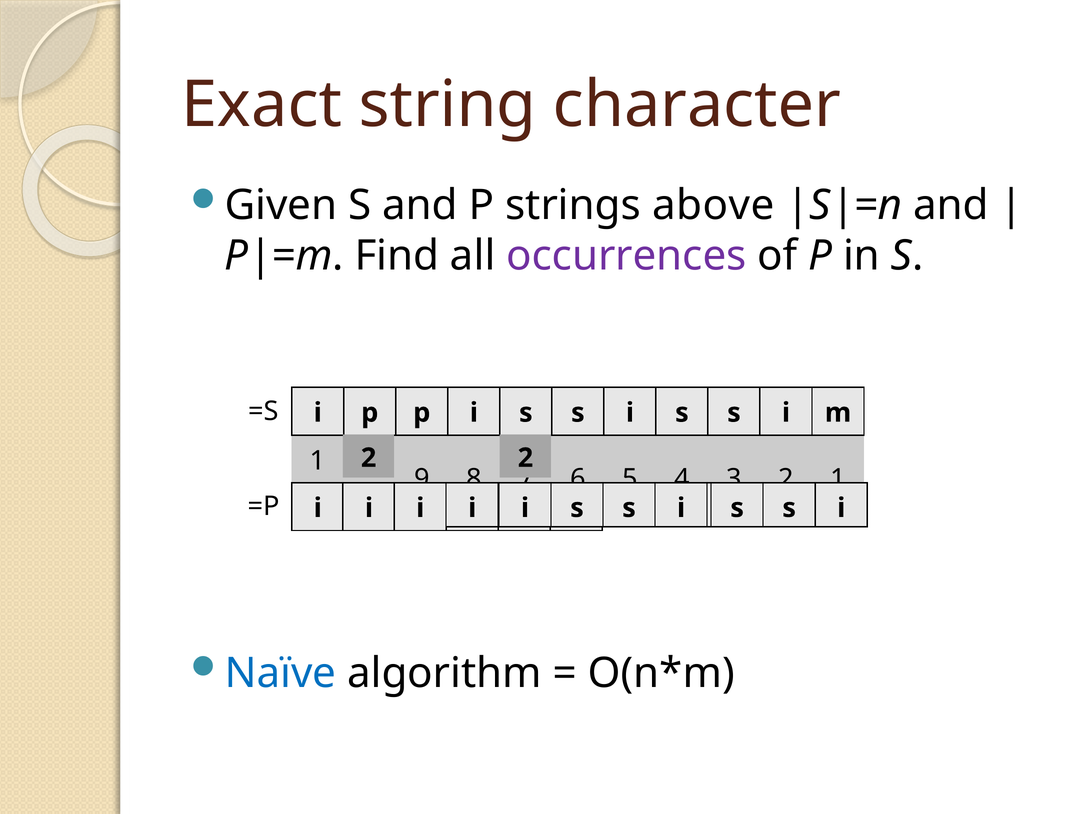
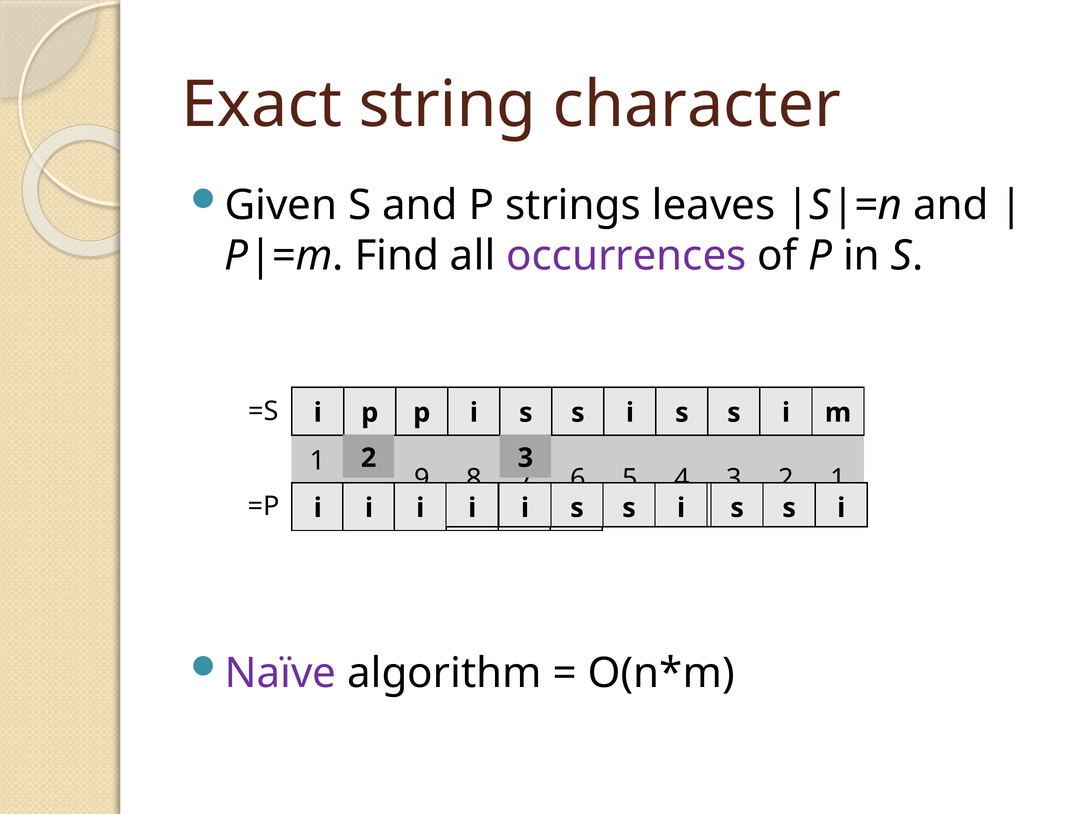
above: above -> leaves (714, 205)
2: 2 -> 3 (525, 458)
Naïve colour: blue -> purple (280, 673)
